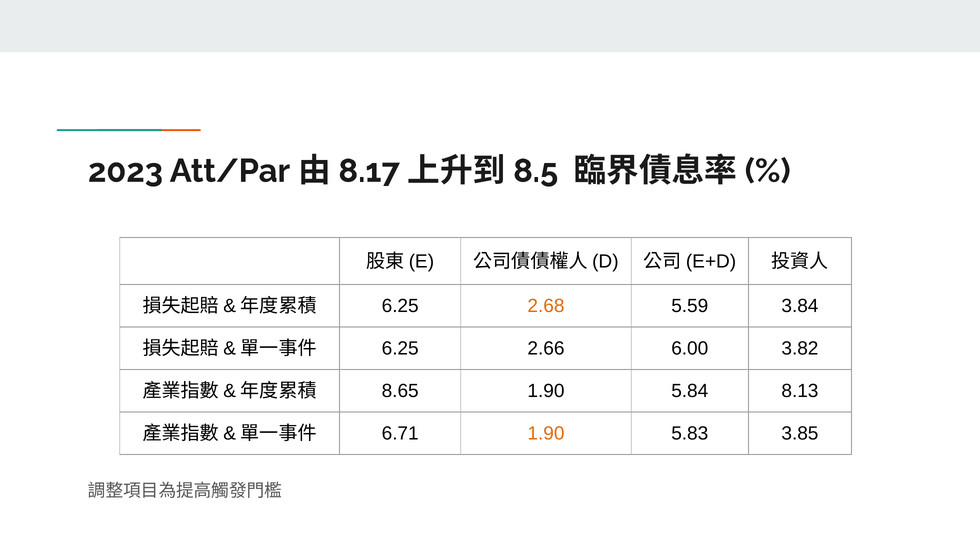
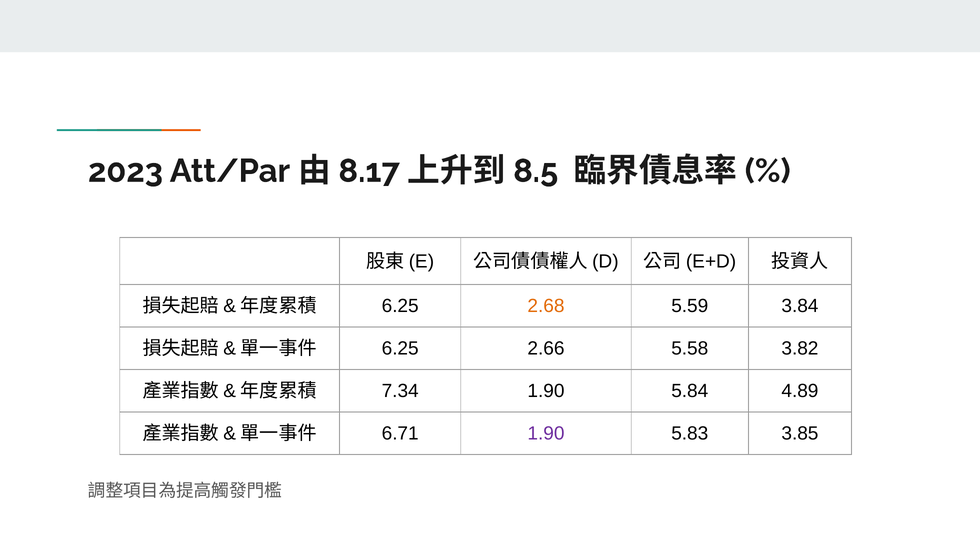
6.00: 6.00 -> 5.58 (690, 349)
8.65: 8.65 -> 7.34 (400, 391)
8.13: 8.13 -> 4.89 (800, 391)
1.90 colour: orange -> purple (546, 434)
